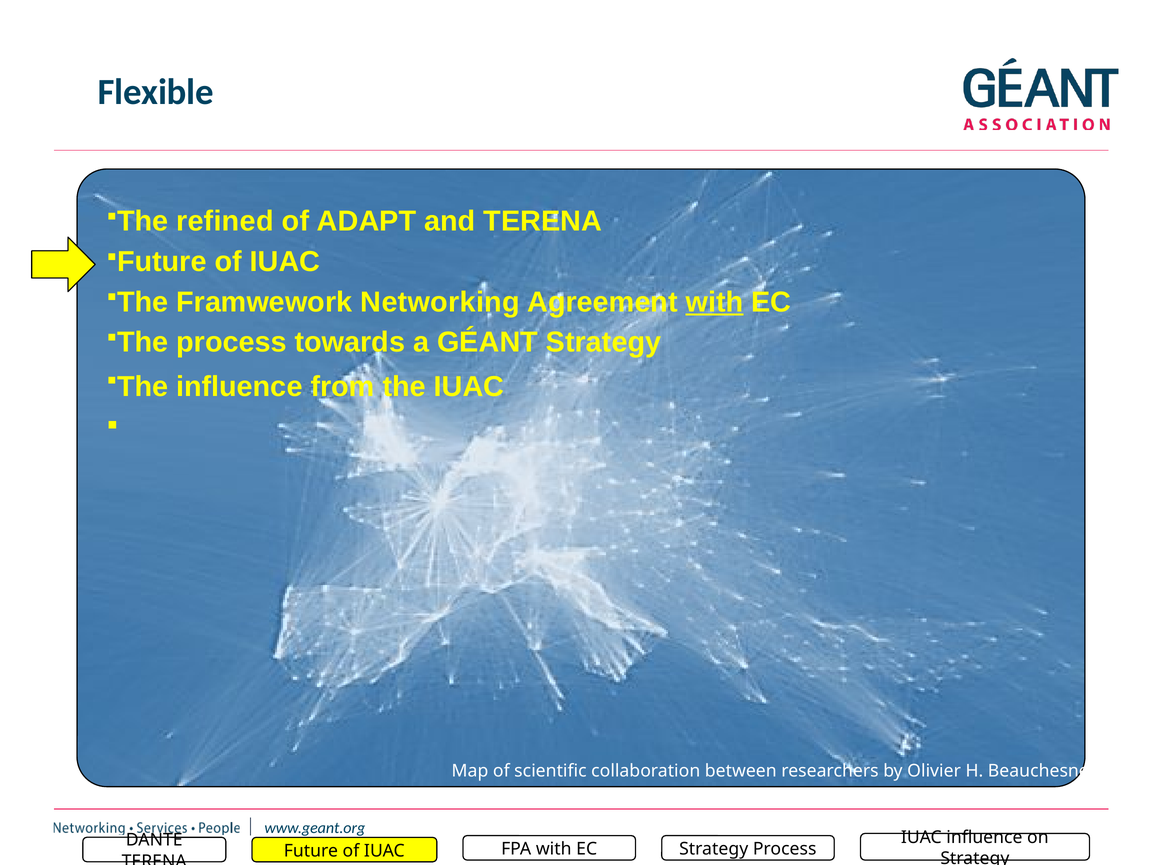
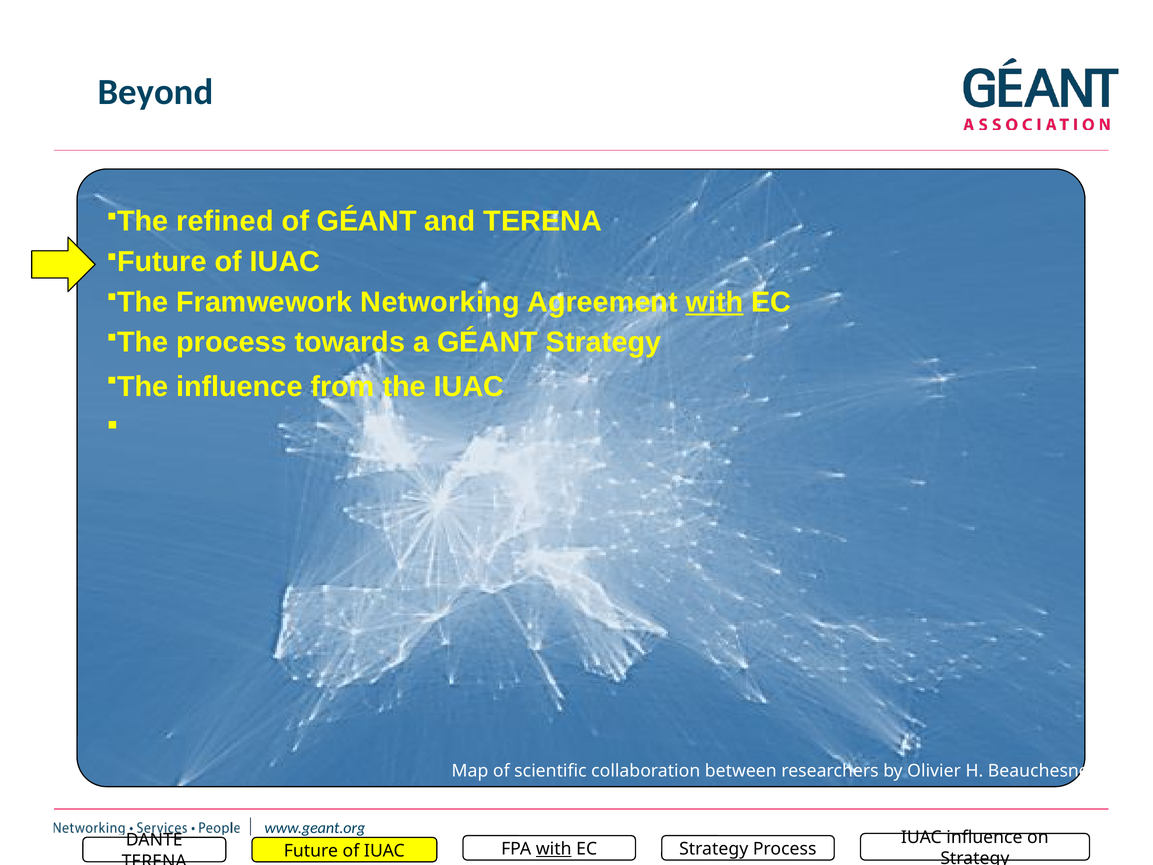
Flexible: Flexible -> Beyond (156, 92)
of ADAPT: ADAPT -> GÉANT (367, 221)
with underline: none -> present (554, 849)
